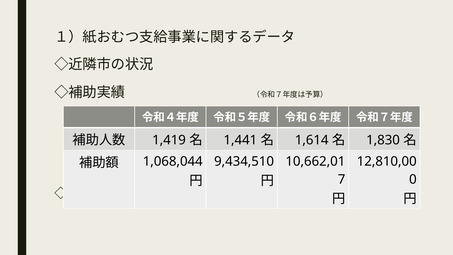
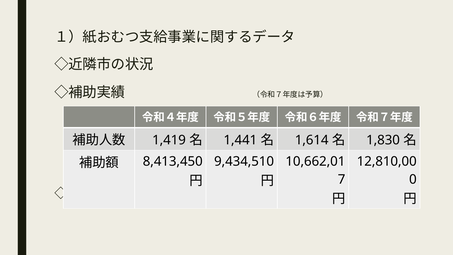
1,068,044: 1,068,044 -> 8,413,450 (173, 161)
